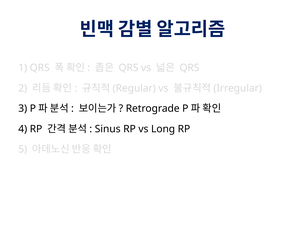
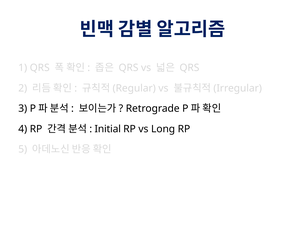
Sinus: Sinus -> Initial (108, 129)
